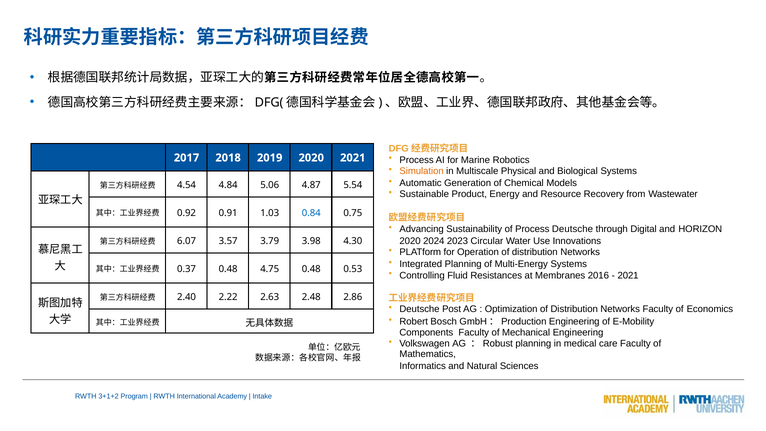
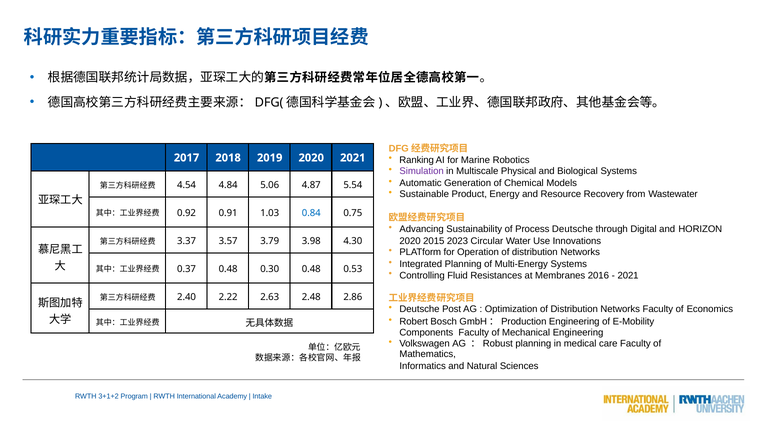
Process: Process -> Ranking (417, 160)
Simulation colour: orange -> purple (422, 171)
2024: 2024 -> 2015 (434, 241)
6.07: 6.07 -> 3.37 (187, 241)
4.75: 4.75 -> 0.30 (270, 269)
